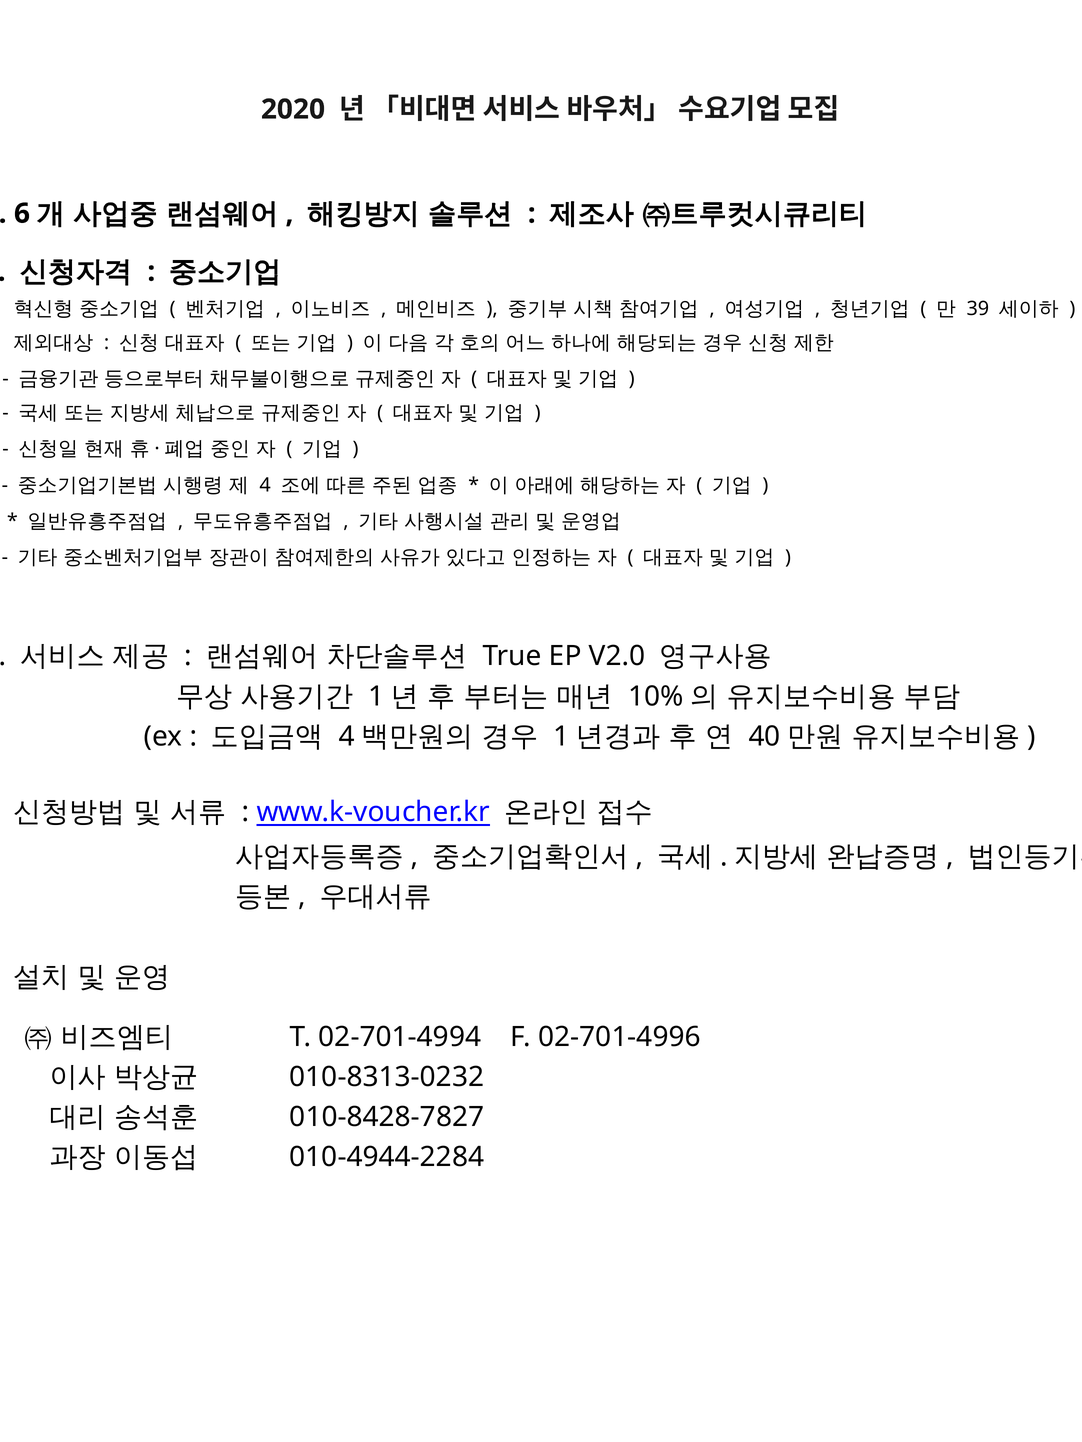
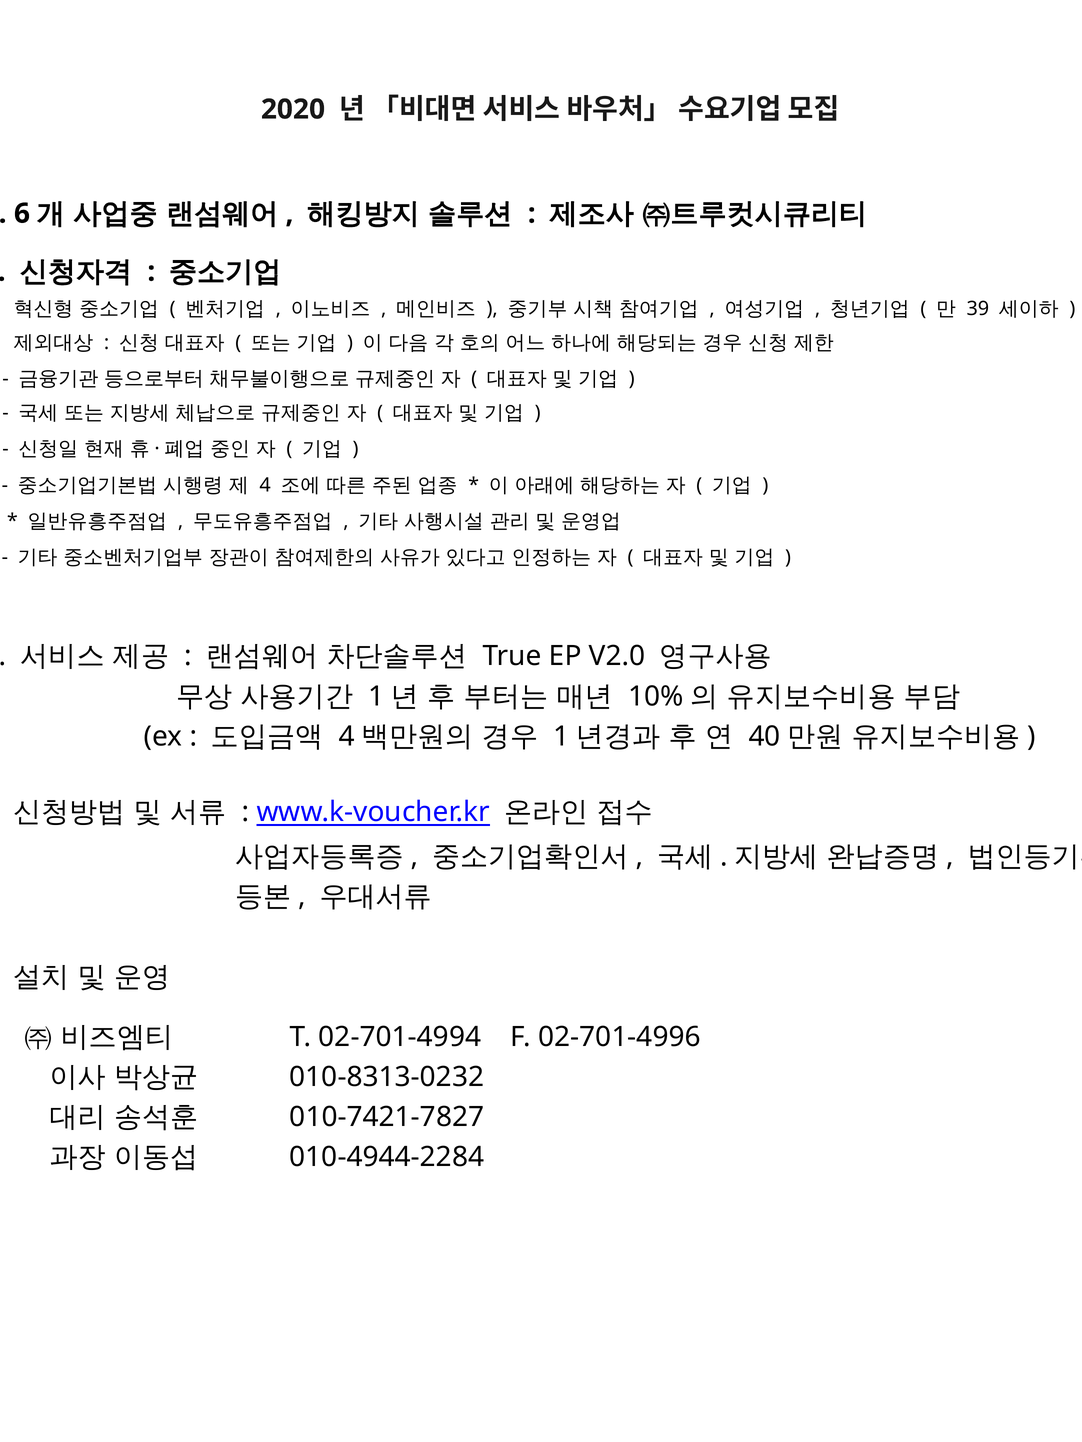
010-8428-7827: 010-8428-7827 -> 010-7421-7827 (387, 1118)
